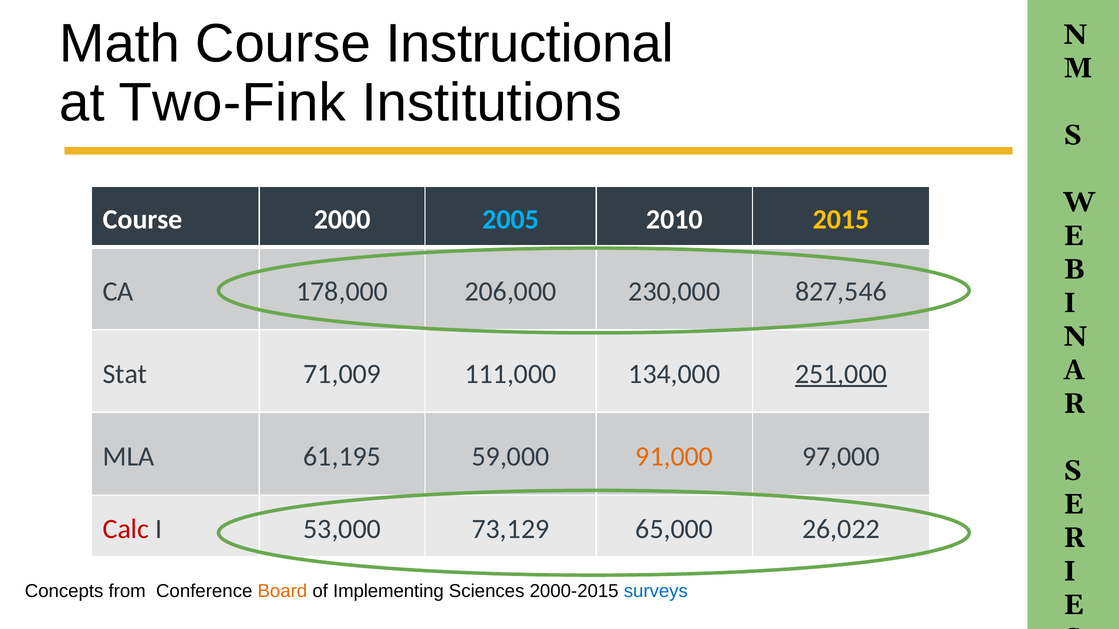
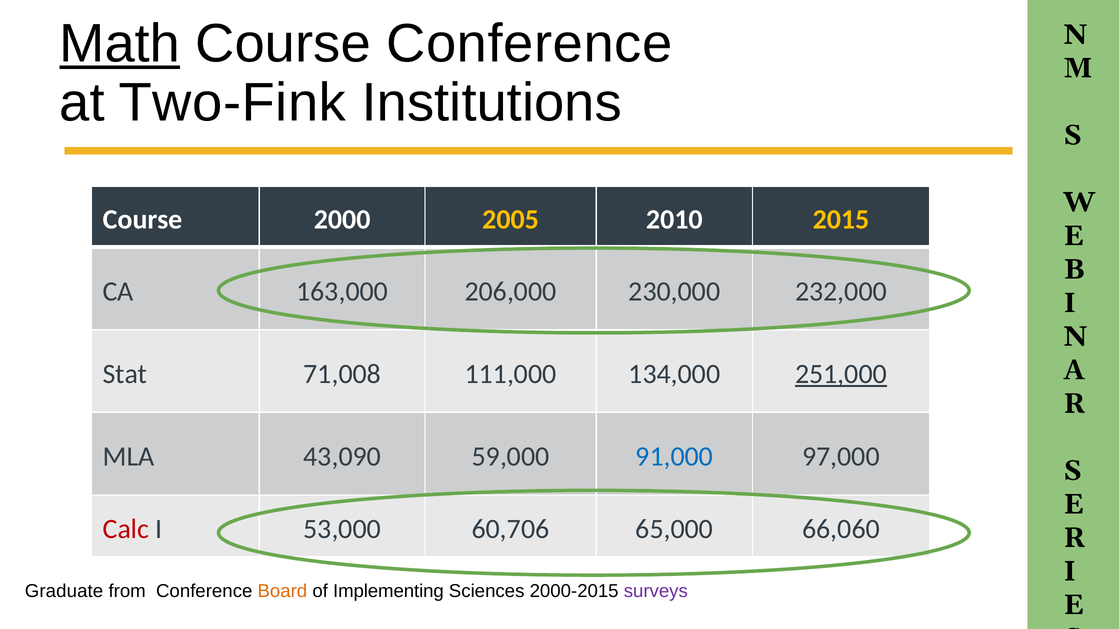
Math underline: none -> present (120, 44)
Course Instructional: Instructional -> Conference (529, 44)
2005 colour: light blue -> yellow (511, 220)
178,000: 178,000 -> 163,000 (342, 291)
827,546: 827,546 -> 232,000 (841, 291)
71,009: 71,009 -> 71,008 (342, 374)
61,195: 61,195 -> 43,090 (342, 457)
91,000 colour: orange -> blue (674, 457)
73,129: 73,129 -> 60,706 (511, 529)
26,022: 26,022 -> 66,060 (841, 529)
Concepts: Concepts -> Graduate (64, 592)
surveys colour: blue -> purple (656, 592)
